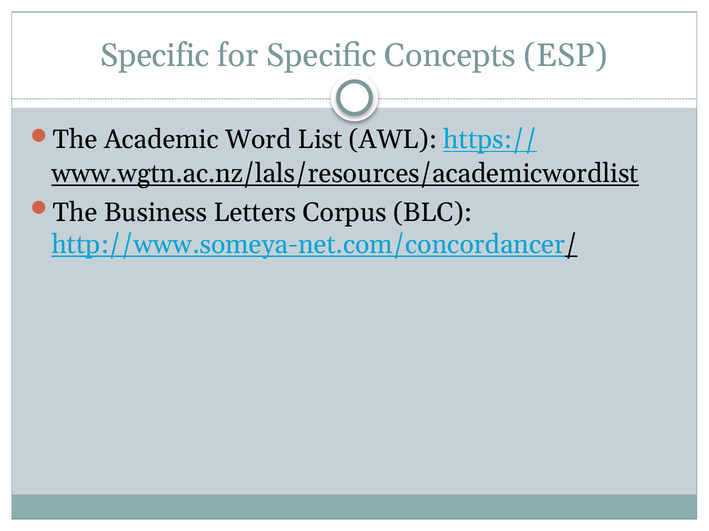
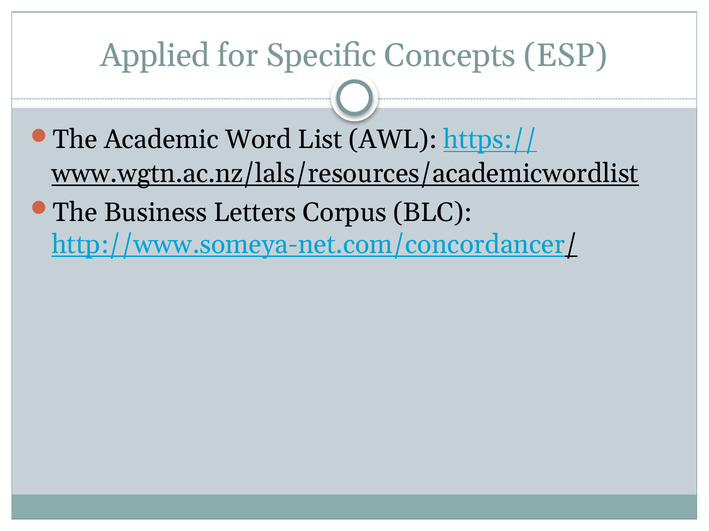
Specific: Specific -> Applied (155, 56)
